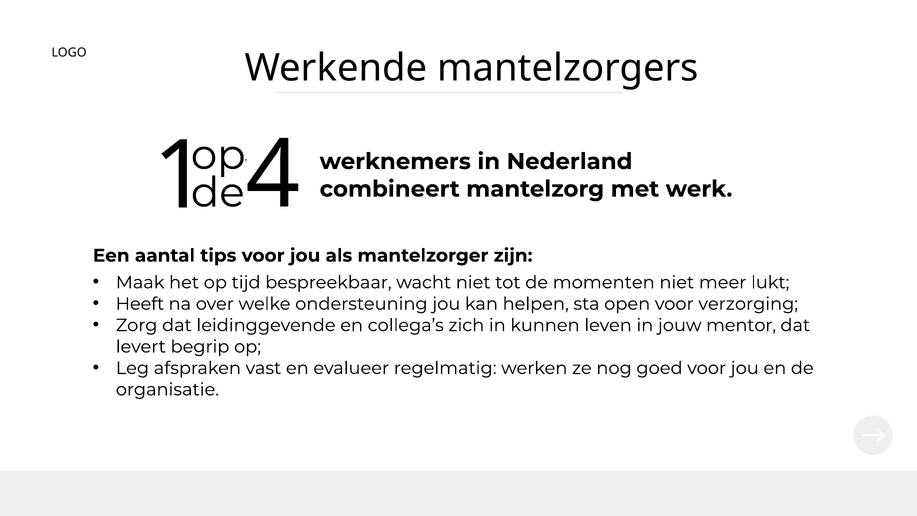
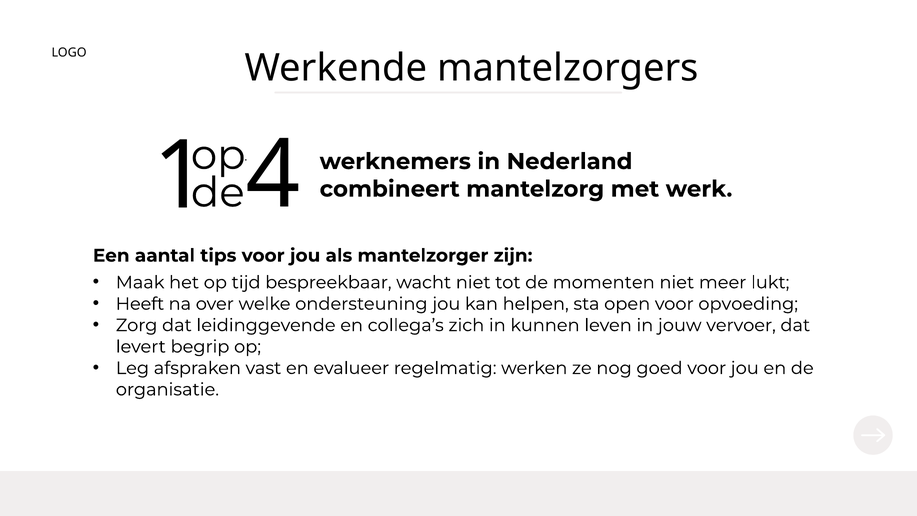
verzorging: verzorging -> opvoeding (748, 304)
mentor: mentor -> vervoer (741, 325)
